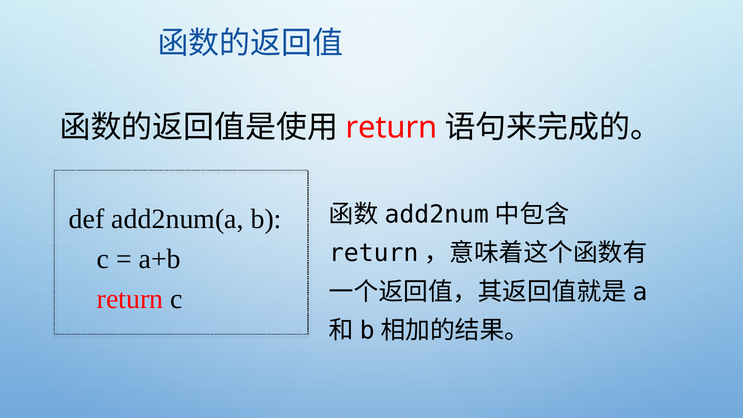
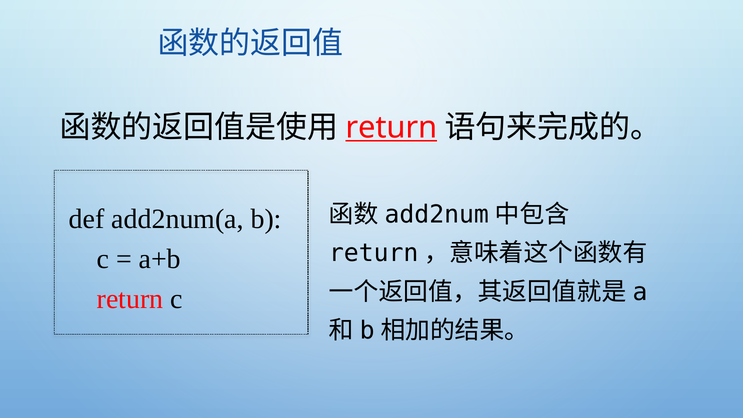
return underline: none -> present (391, 127)
